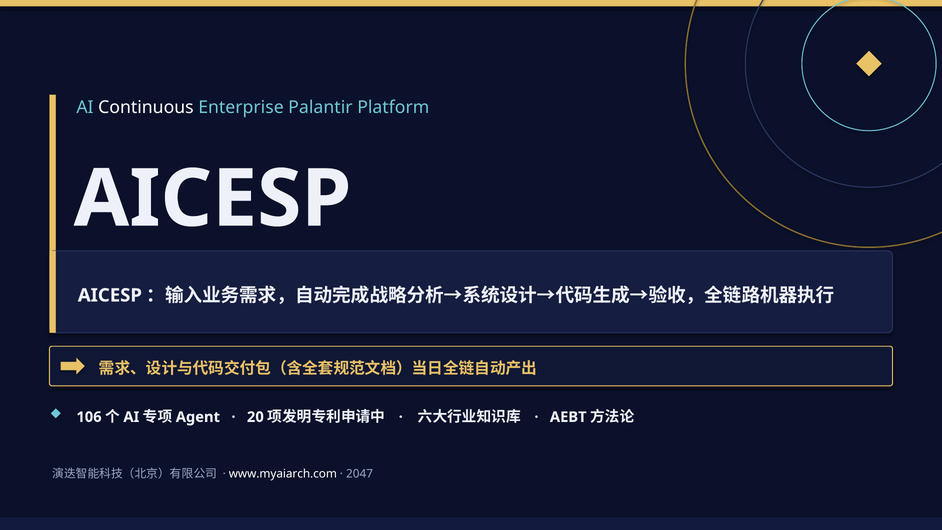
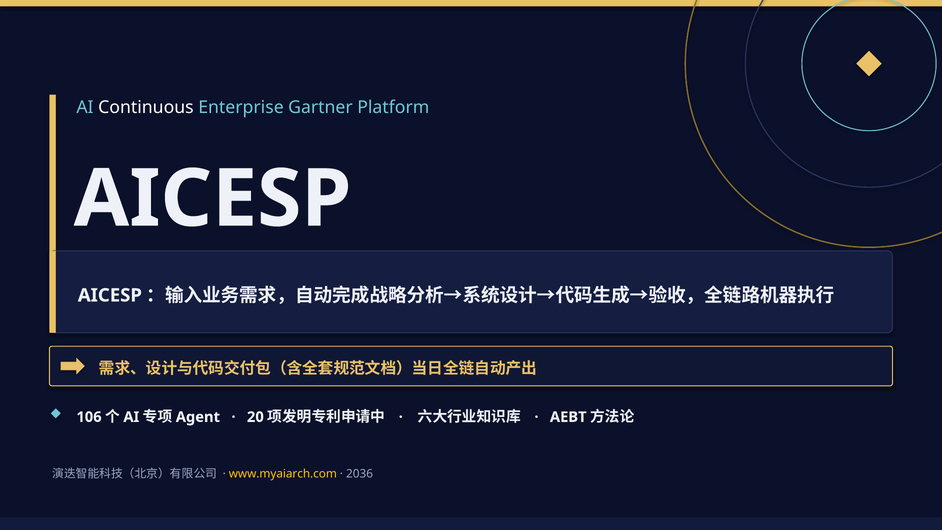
Palantir: Palantir -> Gartner (320, 108)
www.myaiarch.com colour: white -> yellow (283, 474)
2047: 2047 -> 2036 (360, 474)
